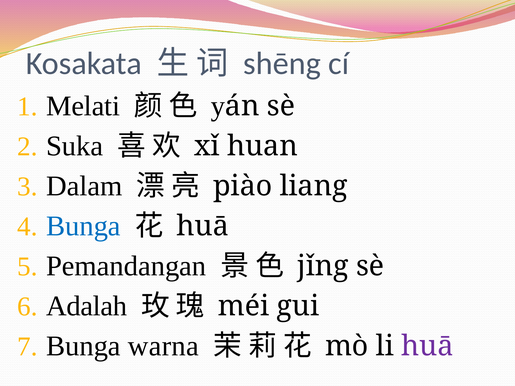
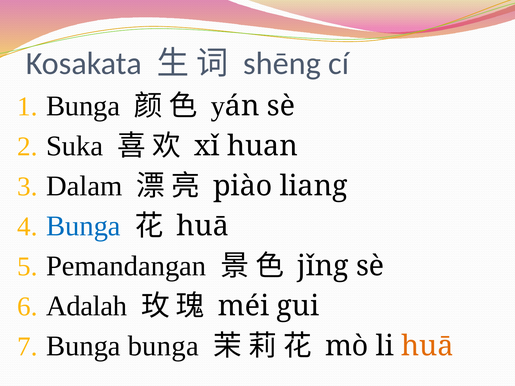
Melati: Melati -> Bunga (83, 106)
Bunga warna: warna -> bunga (163, 346)
huā colour: purple -> orange (427, 346)
